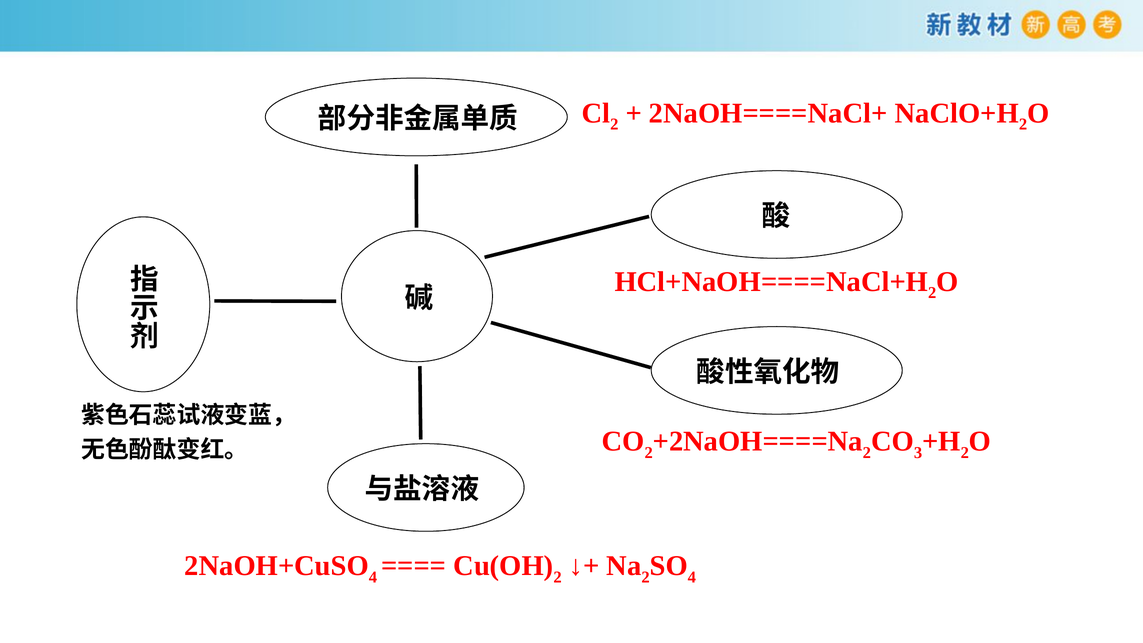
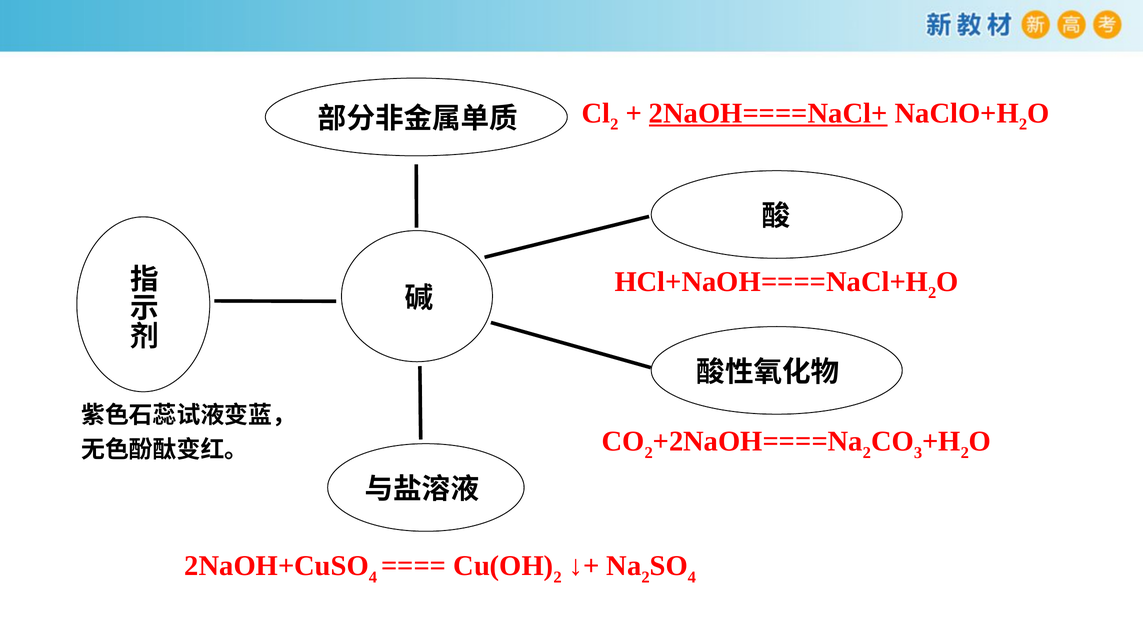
2NaOH====NaCl+ underline: none -> present (768, 113)
